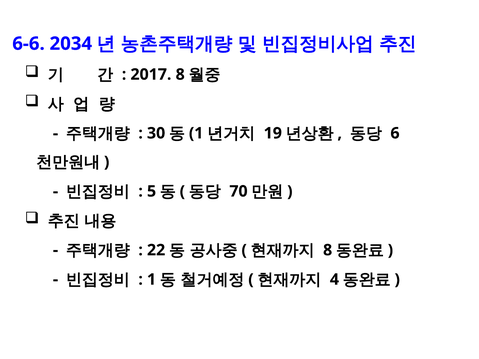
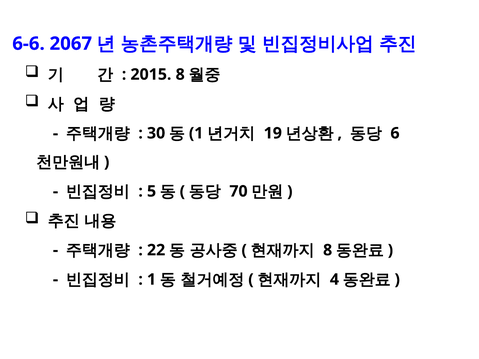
2034: 2034 -> 2067 (71, 44)
2017: 2017 -> 2015 (151, 74)
